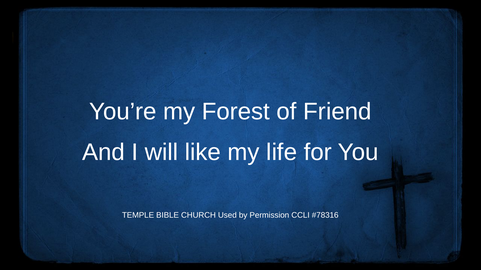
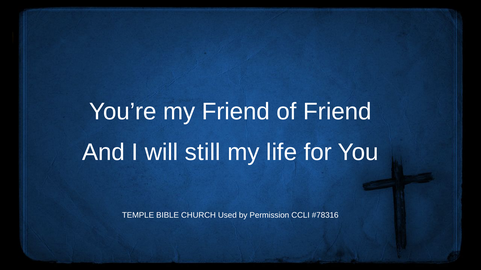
my Forest: Forest -> Friend (236, 112)
like: like -> still (203, 153)
